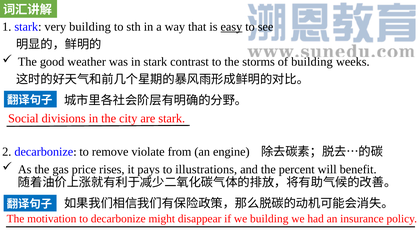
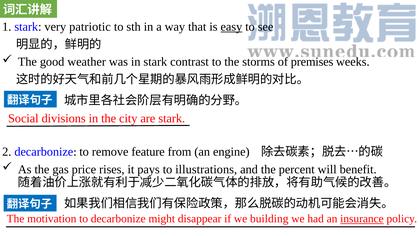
very building: building -> patriotic (90, 27)
of building: building -> premises (312, 62)
violate: violate -> feature (148, 152)
insurance underline: none -> present (362, 218)
